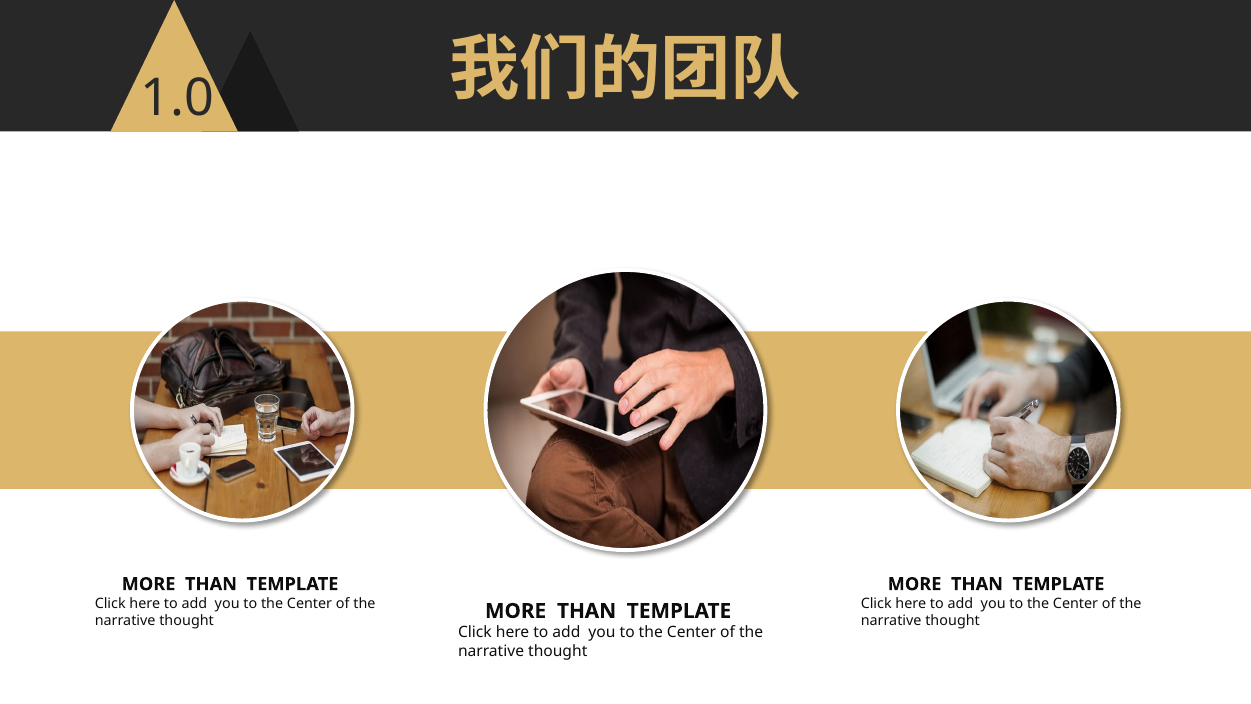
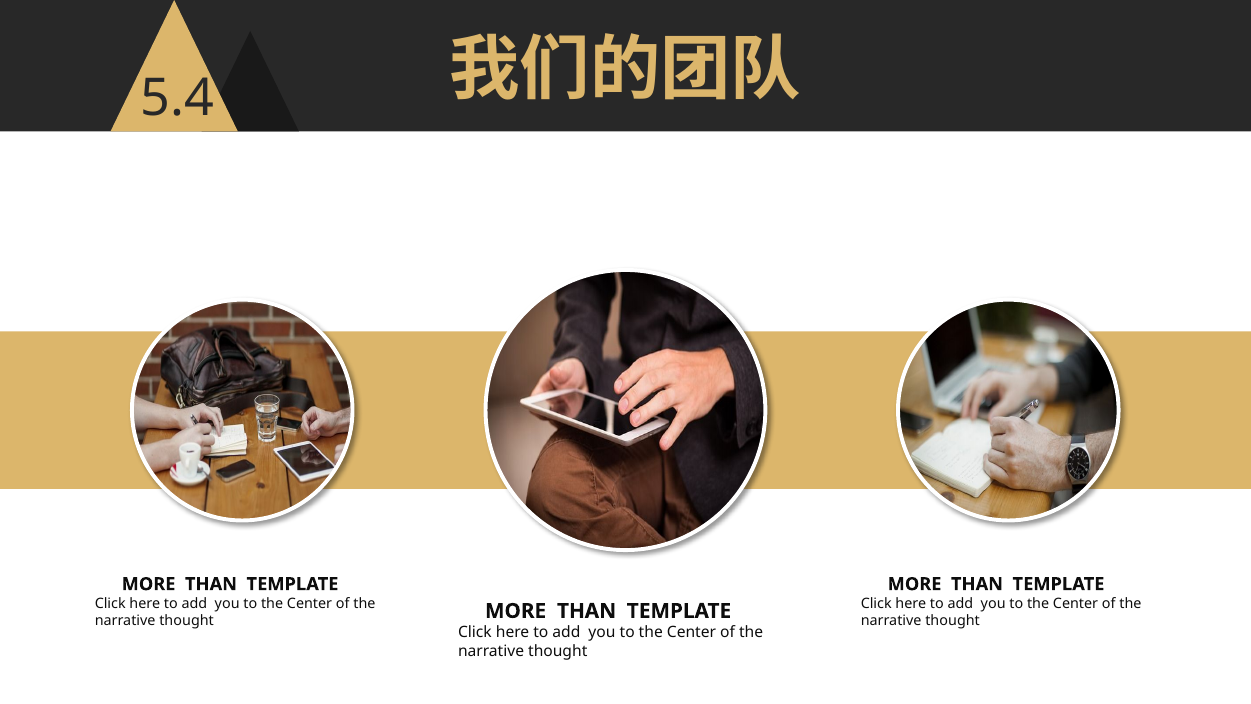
1.0: 1.0 -> 5.4 (177, 98)
